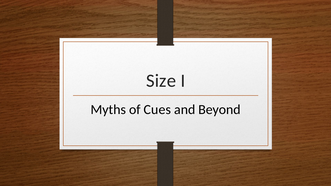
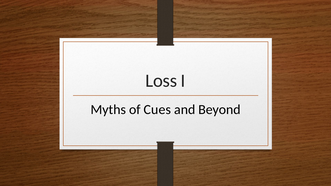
Size: Size -> Loss (161, 81)
